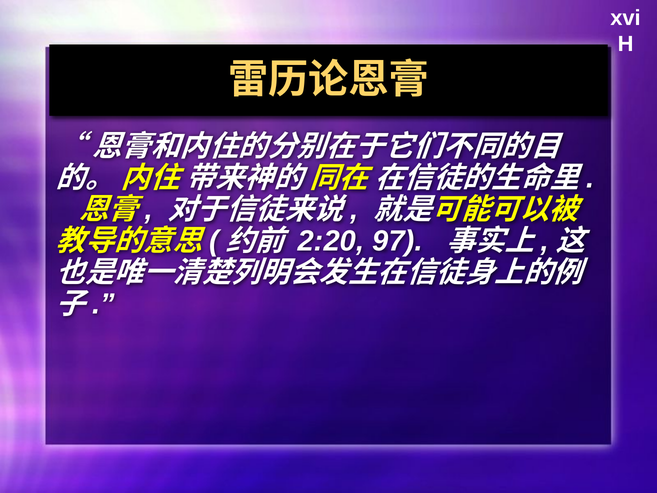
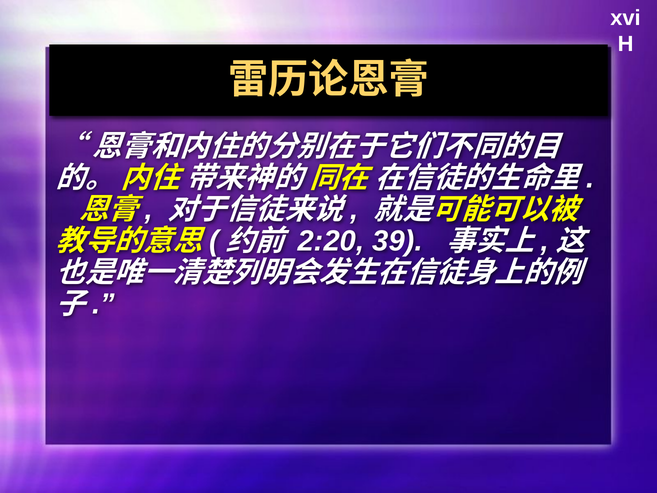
97: 97 -> 39 (398, 241)
